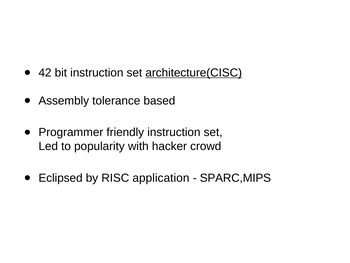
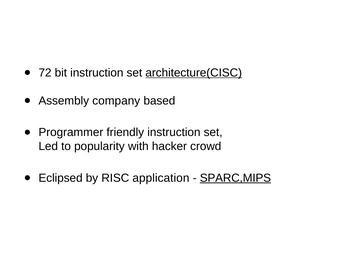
42: 42 -> 72 (45, 73)
tolerance: tolerance -> company (116, 101)
SPARC,MIPS underline: none -> present (235, 178)
